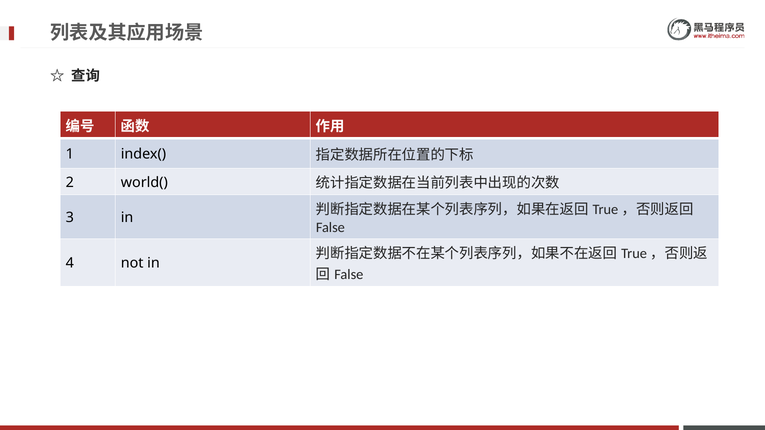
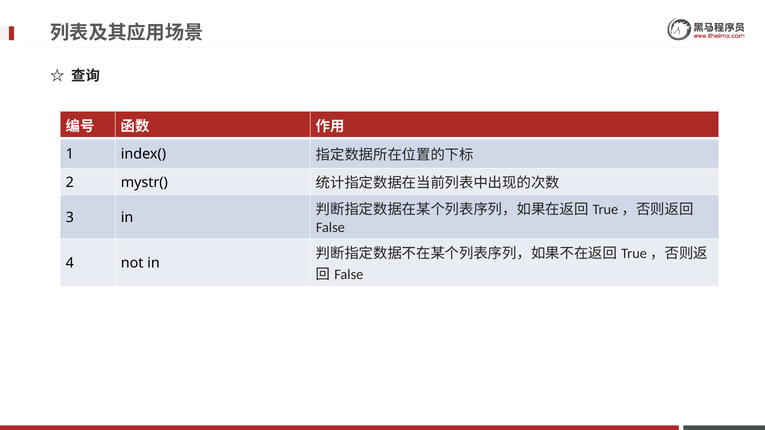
world(: world( -> mystr( (144, 183)
